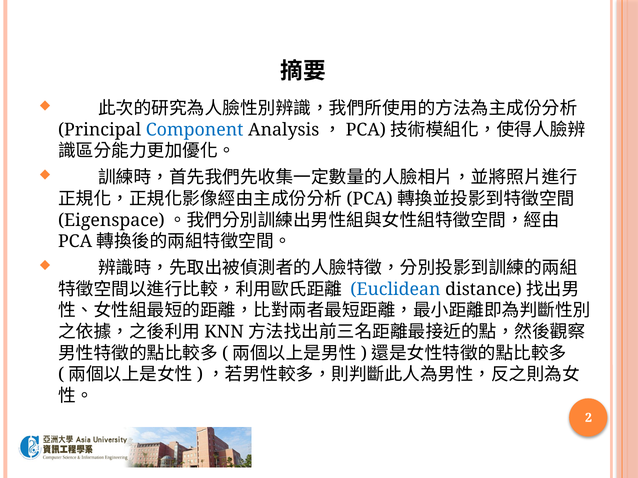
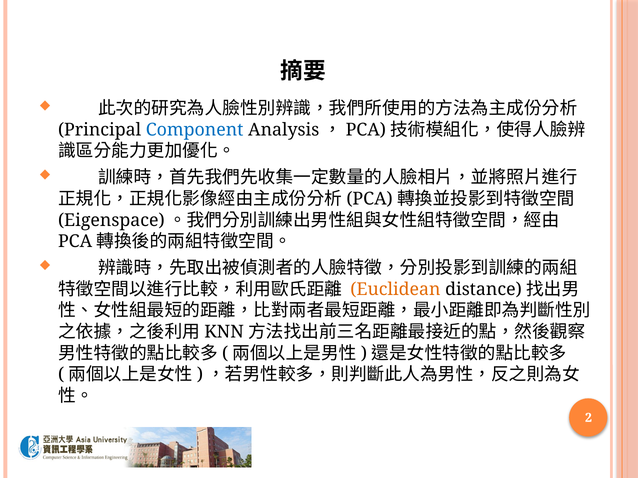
Euclidean colour: blue -> orange (395, 290)
